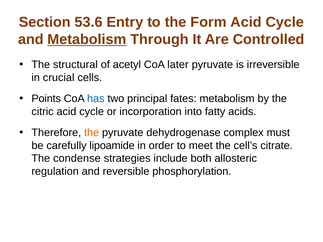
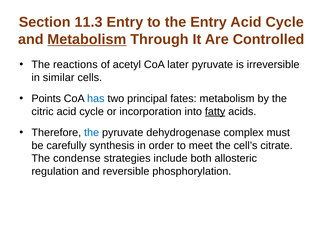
53.6: 53.6 -> 11.3 (89, 22)
the Form: Form -> Entry (209, 22)
structural: structural -> reactions (75, 65)
crucial: crucial -> similar (59, 78)
fatty underline: none -> present (215, 112)
the colour: orange -> blue (92, 133)
lipoamide: lipoamide -> synthesis (112, 146)
